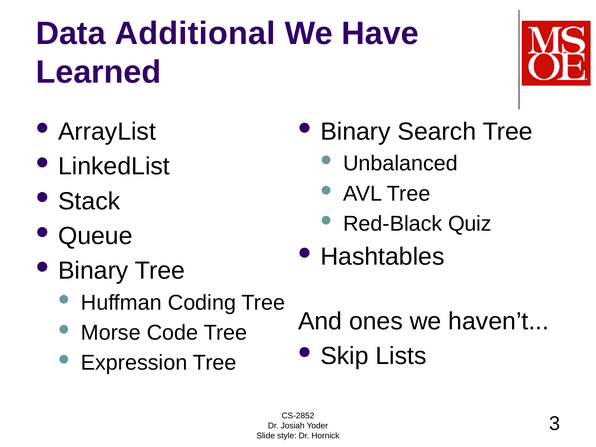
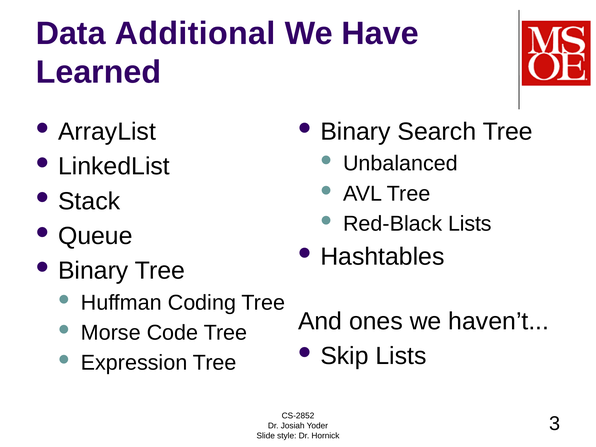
Red-Black Quiz: Quiz -> Lists (470, 224)
